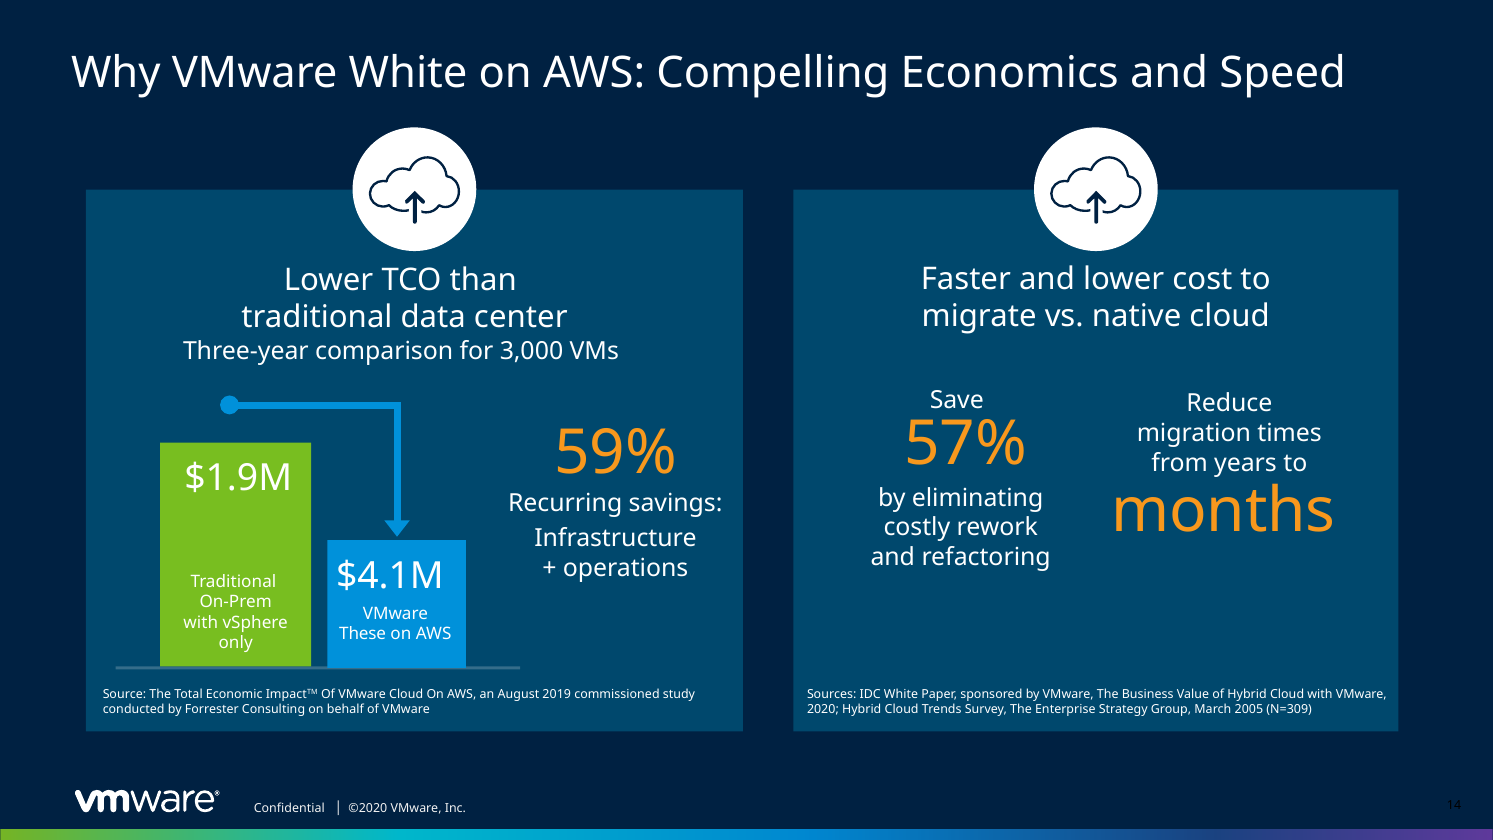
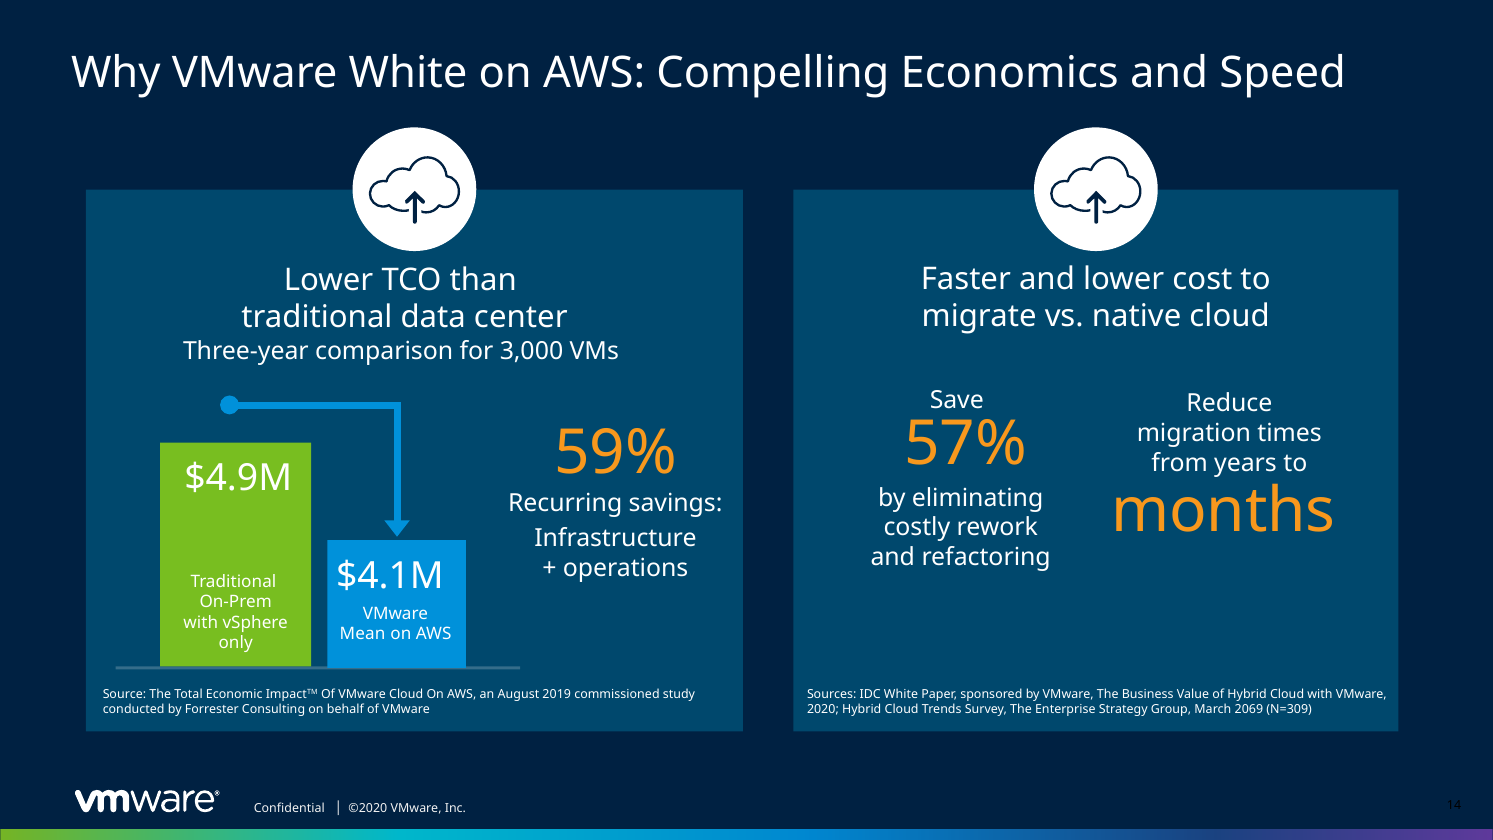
$1.9M: $1.9M -> $4.9M (238, 478)
These: These -> Mean (363, 634)
2005: 2005 -> 2069 (1249, 709)
